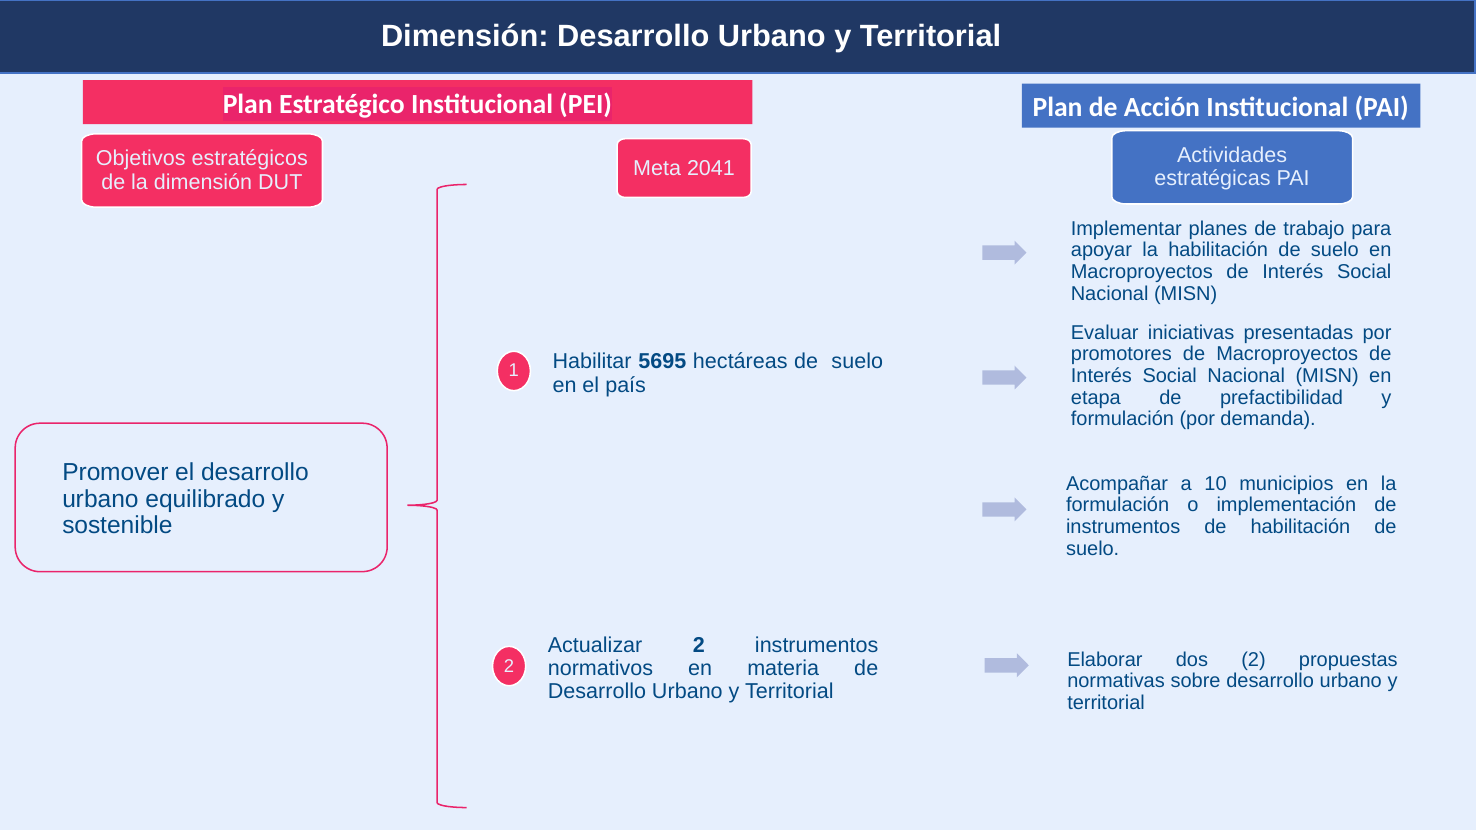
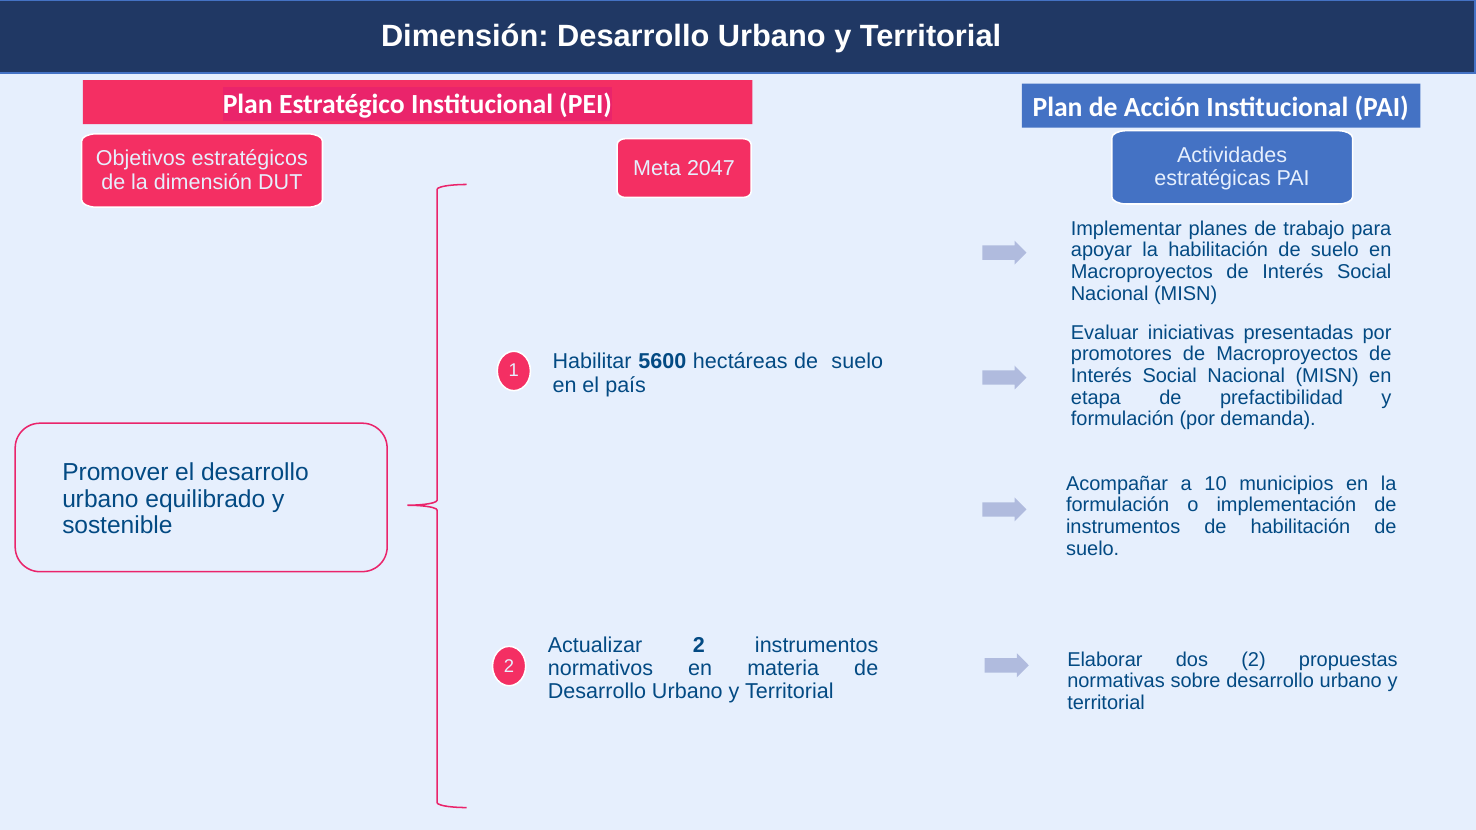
2041: 2041 -> 2047 (711, 168)
5695: 5695 -> 5600 (662, 362)
